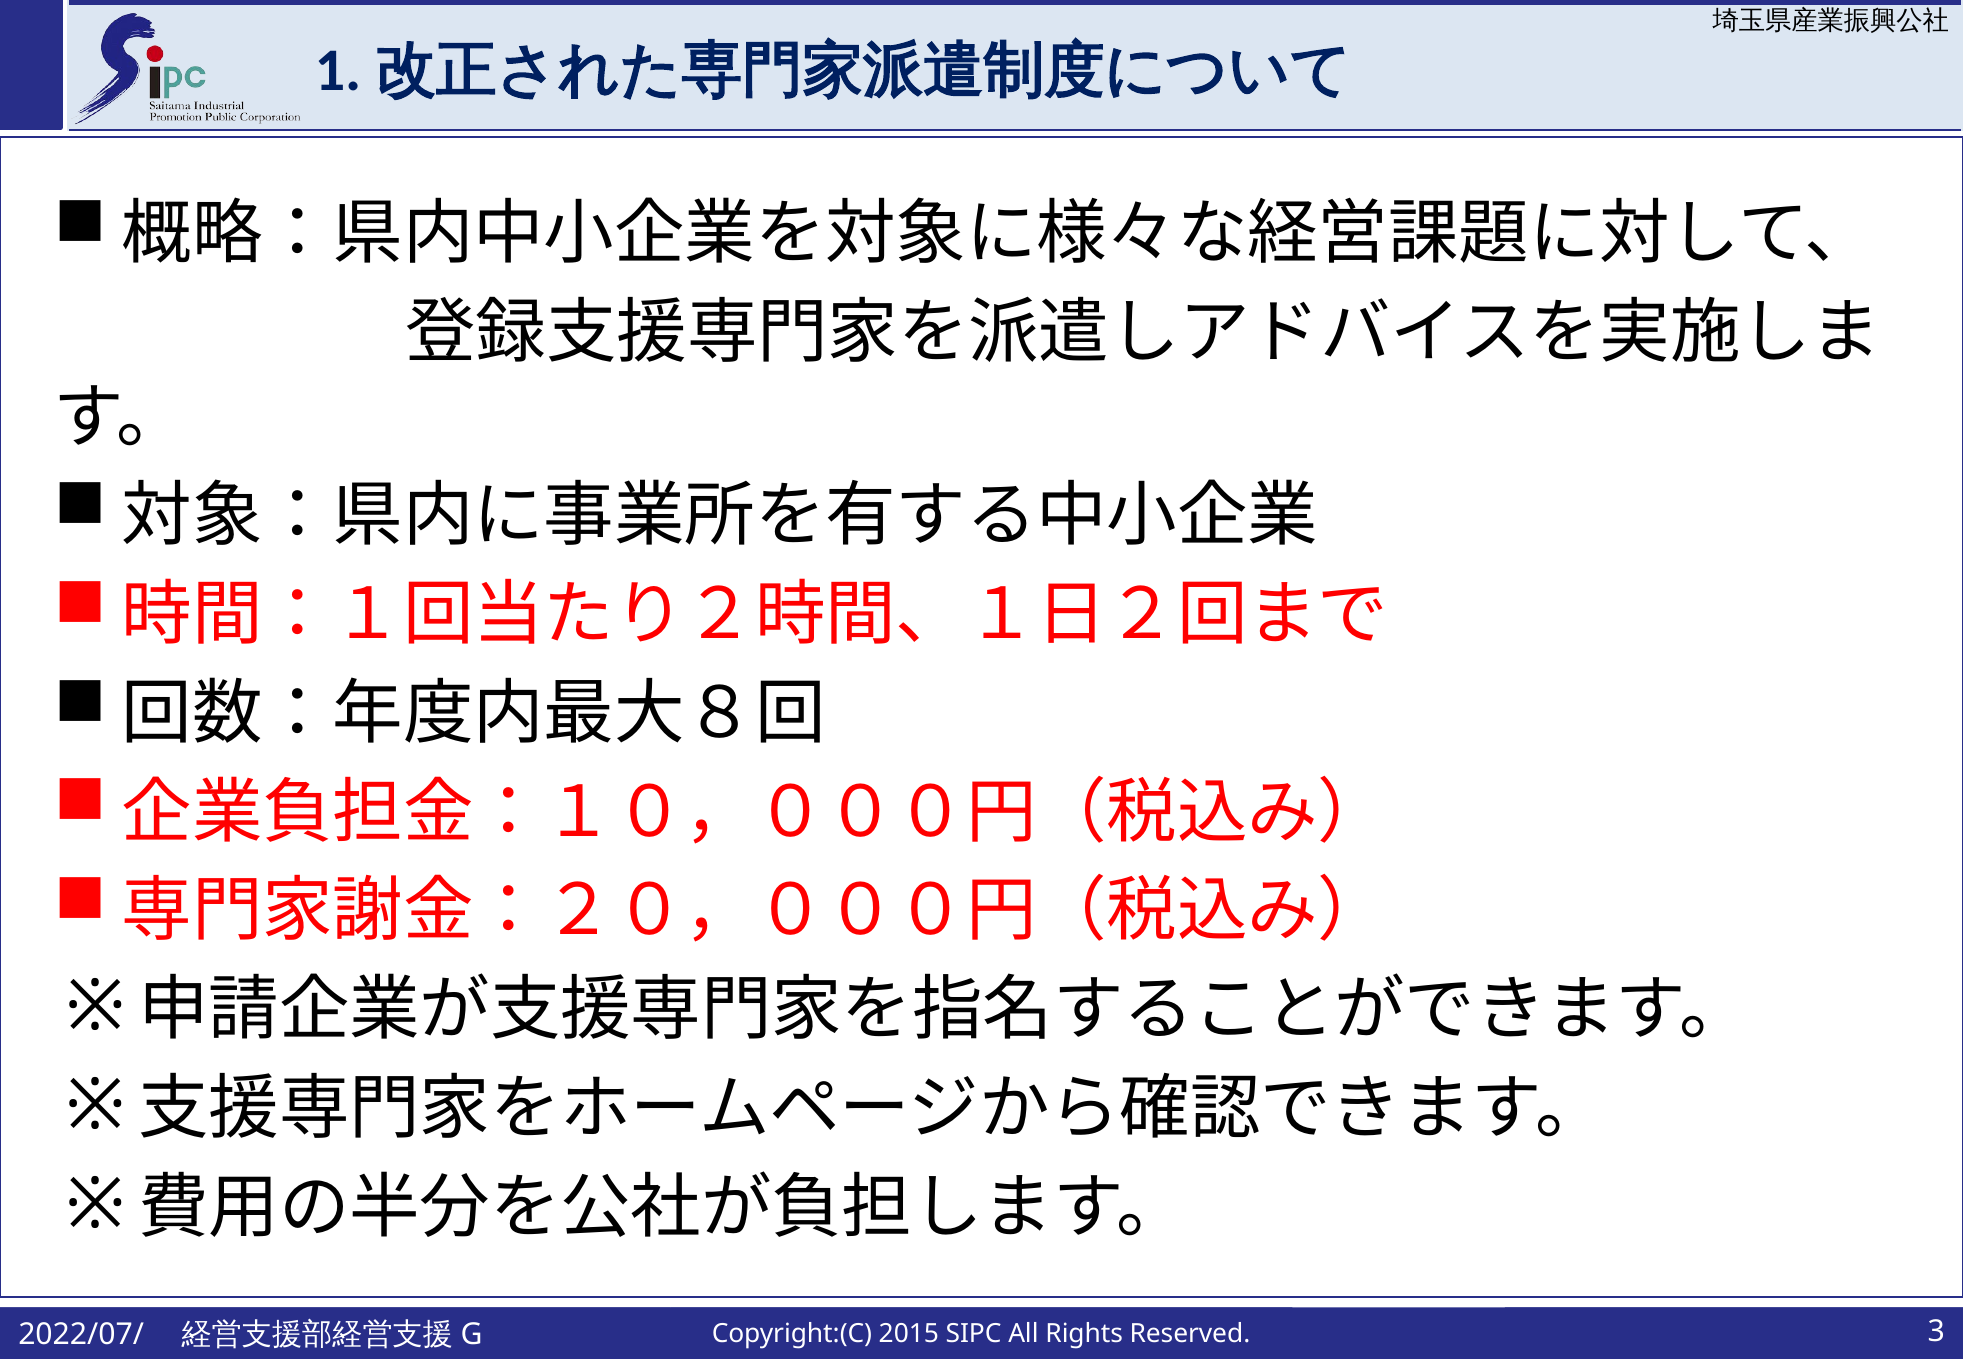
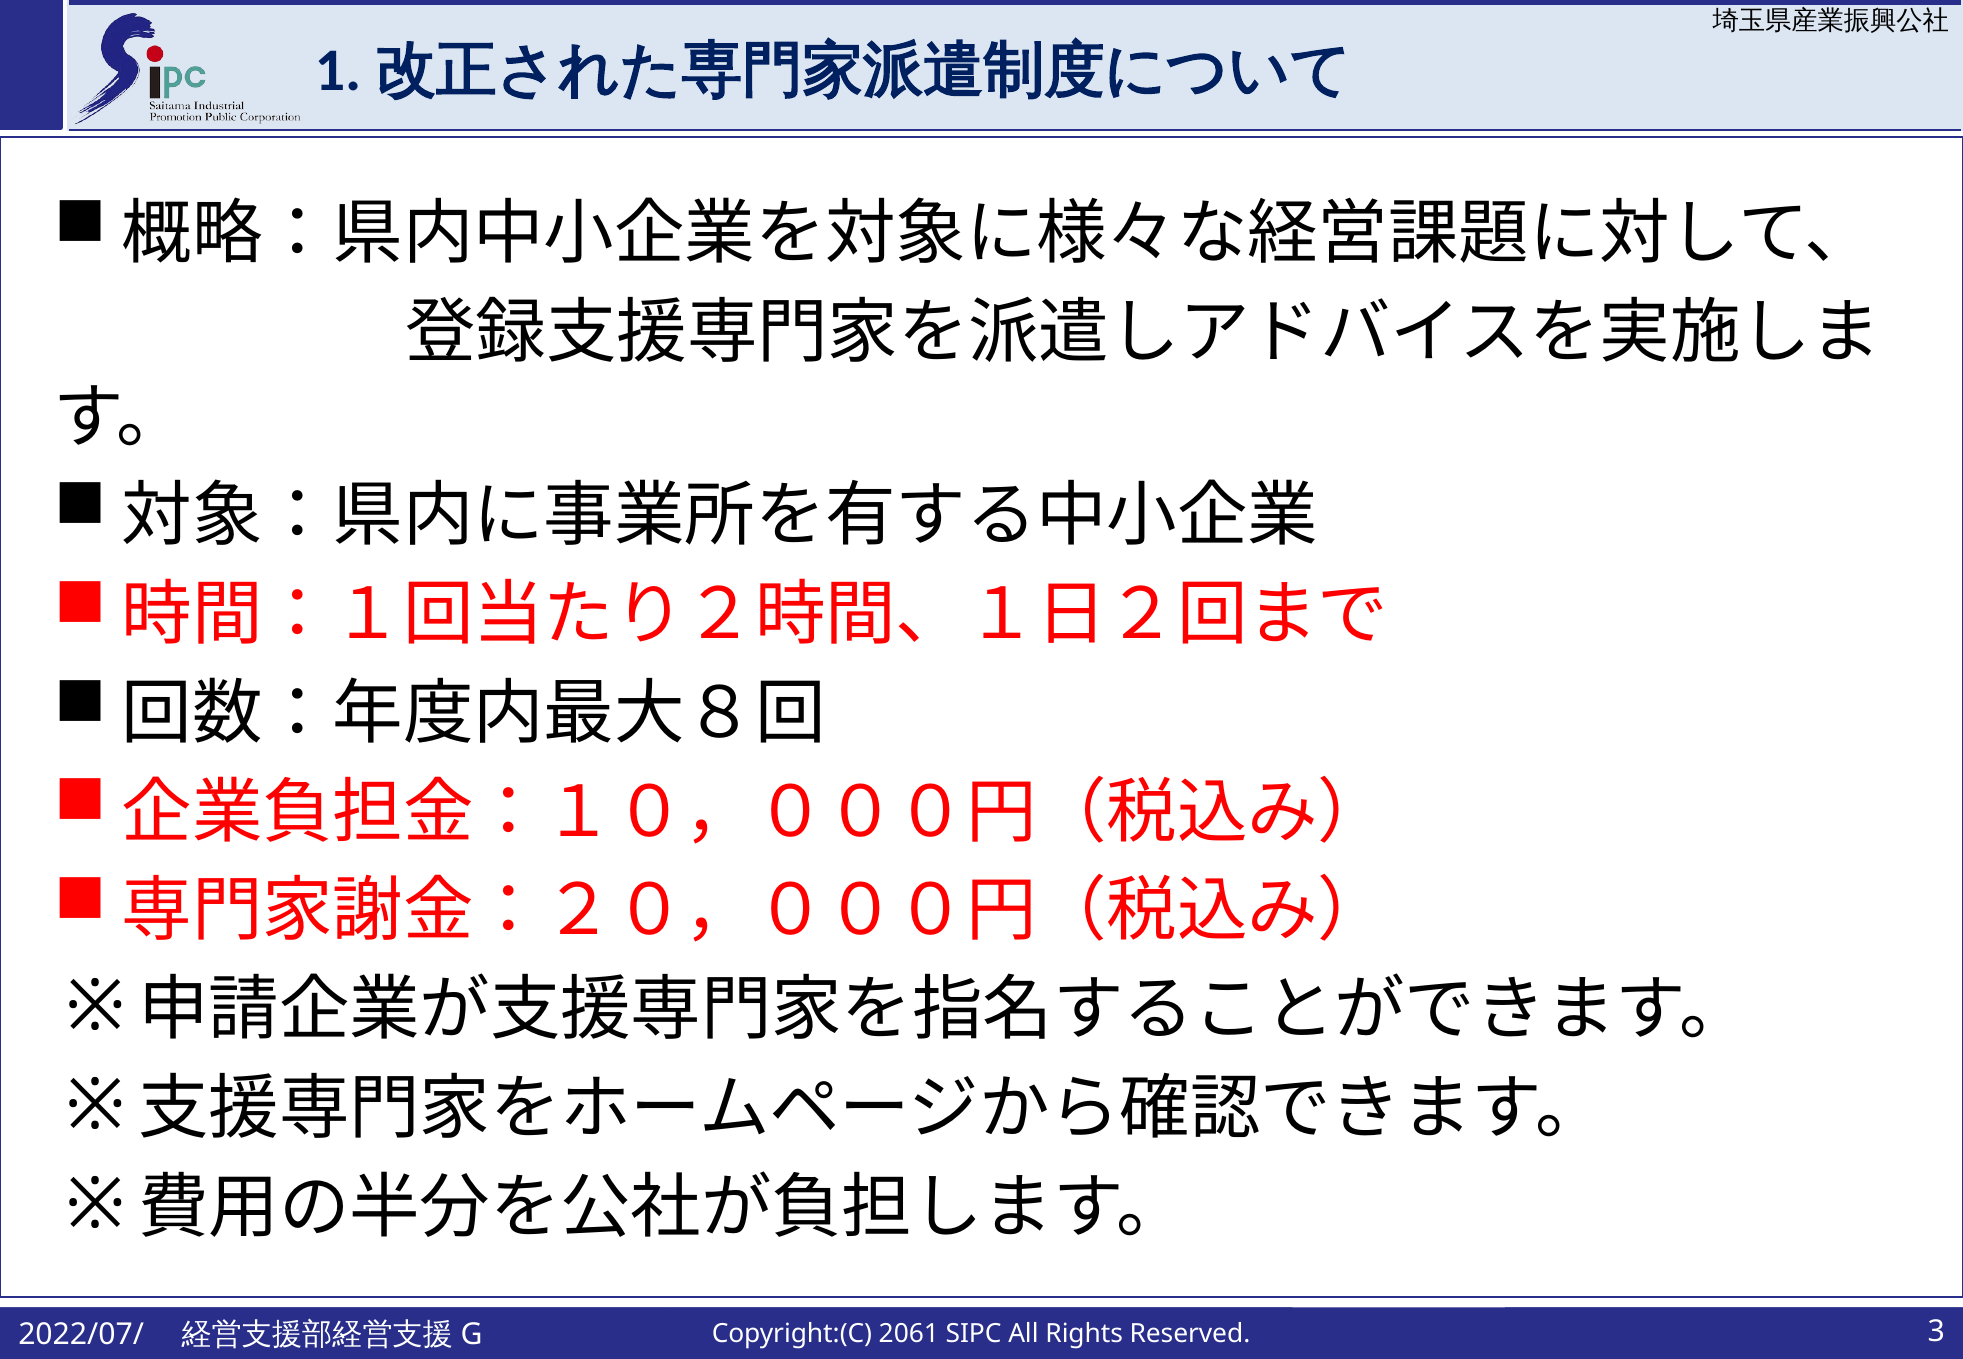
2015: 2015 -> 2061 (909, 1334)
